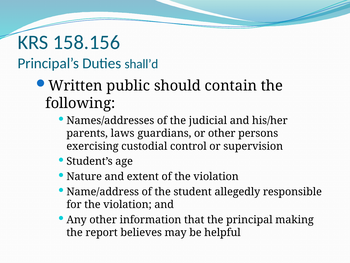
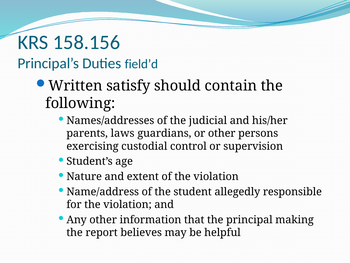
shall’d: shall’d -> field’d (141, 64)
public: public -> satisfy (128, 86)
